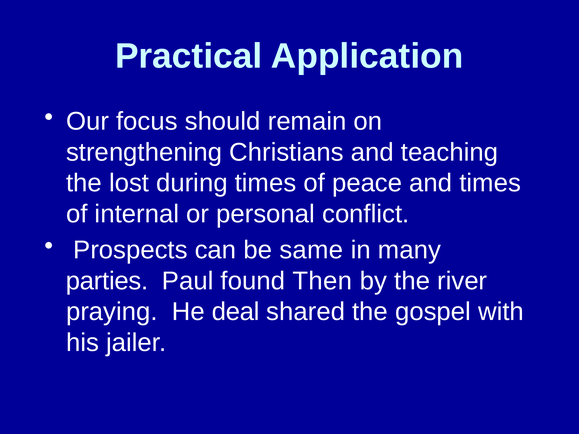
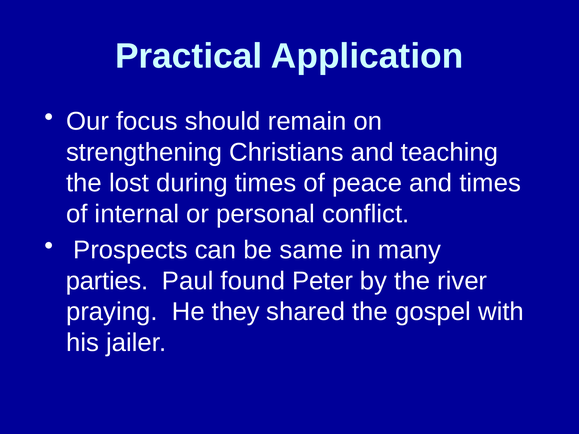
Then: Then -> Peter (323, 281)
deal: deal -> they (236, 312)
